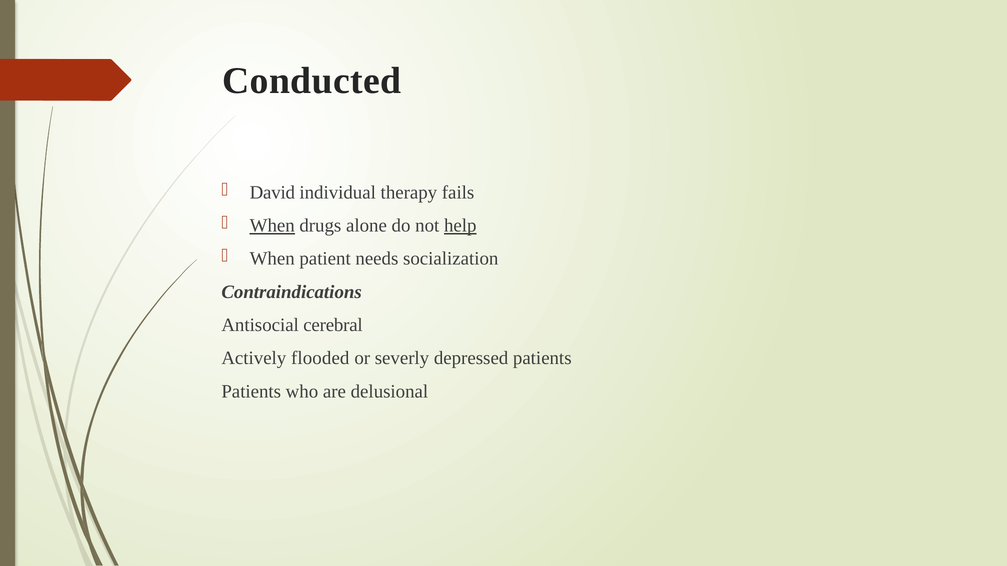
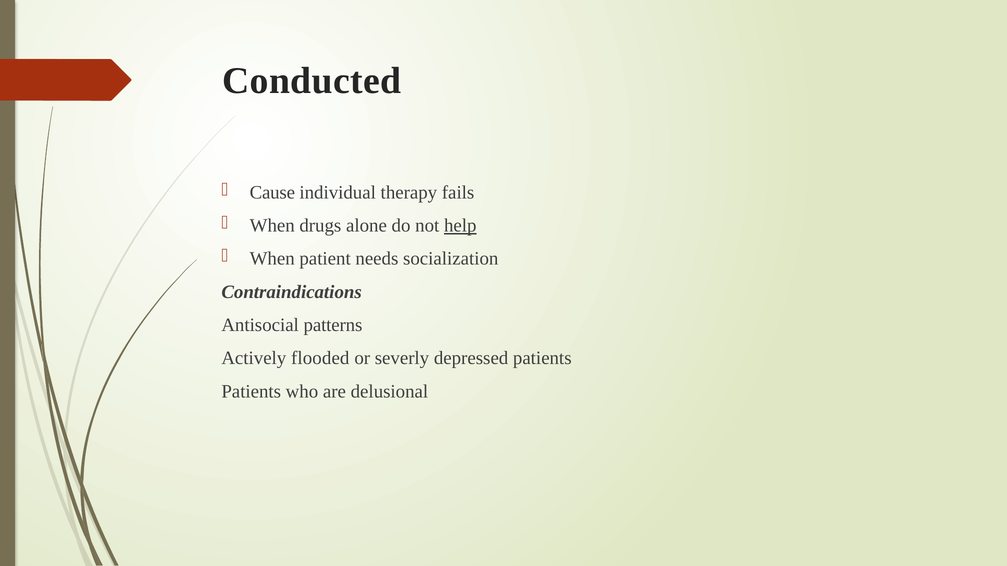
David: David -> Cause (272, 193)
When underline: present -> none (272, 226)
cerebral: cerebral -> patterns (333, 325)
